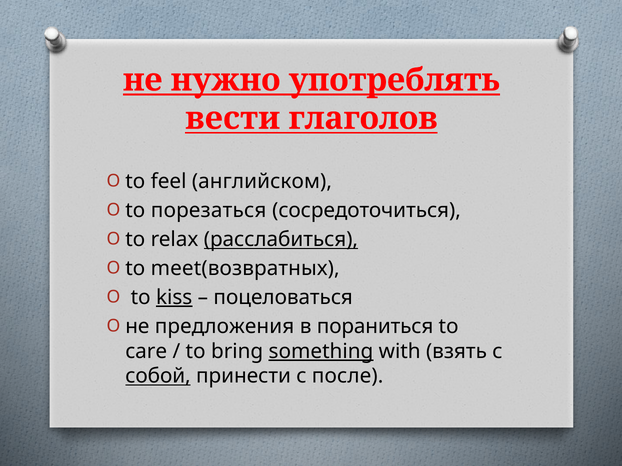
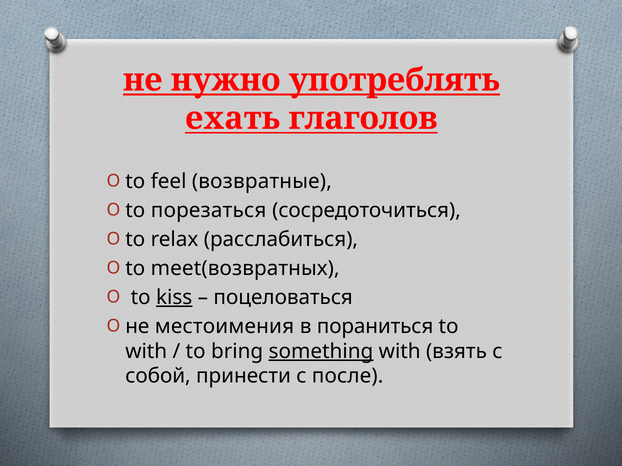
вести: вести -> ехать (233, 118)
английском: английском -> возвратные (262, 182)
расслабиться underline: present -> none (281, 240)
предложения: предложения -> местоимения (224, 327)
care: care -> with (146, 352)
собой underline: present -> none (158, 377)
